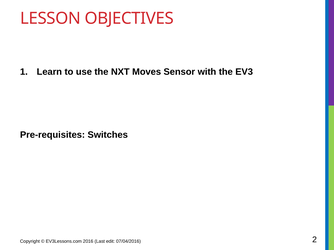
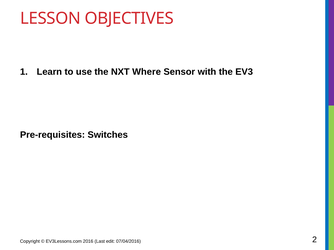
Moves: Moves -> Where (147, 72)
